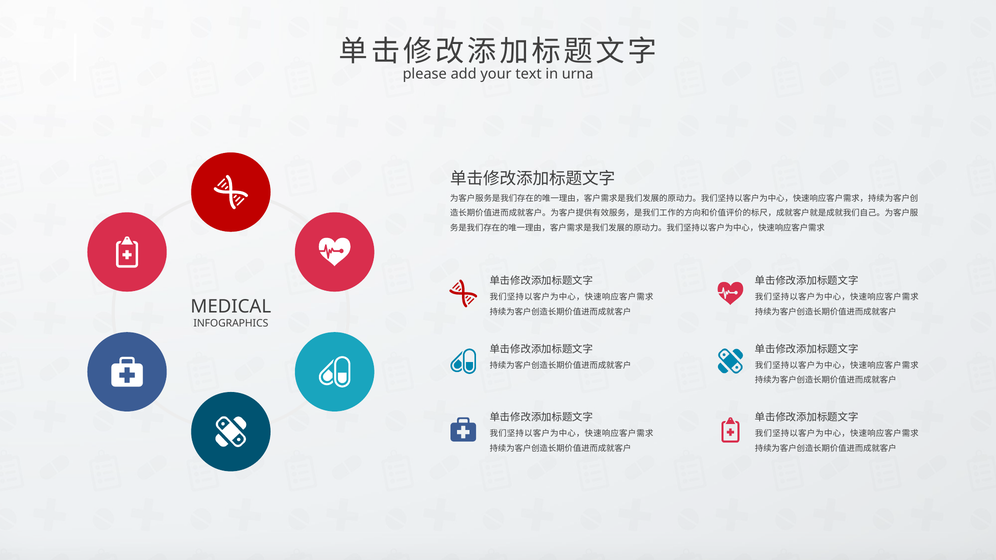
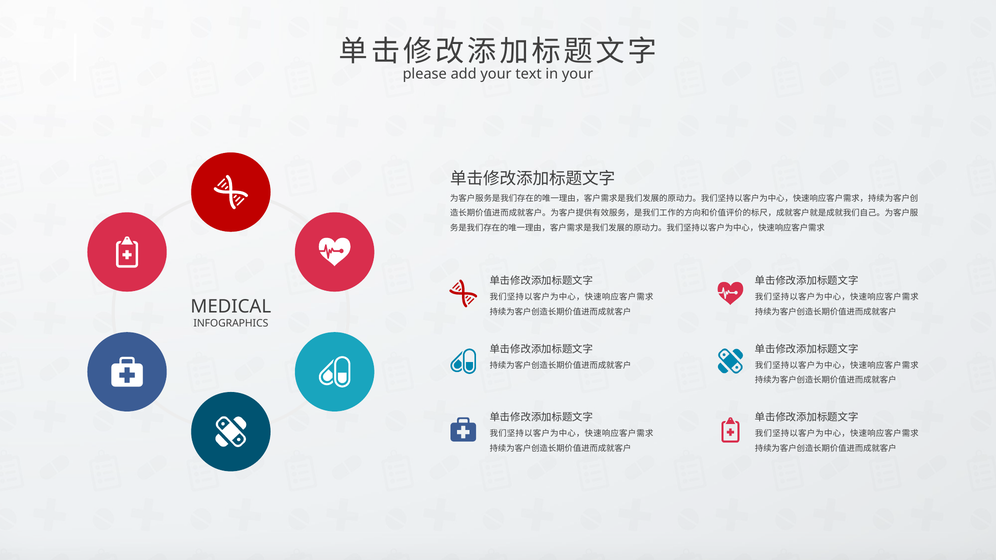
in urna: urna -> your (578, 74)
